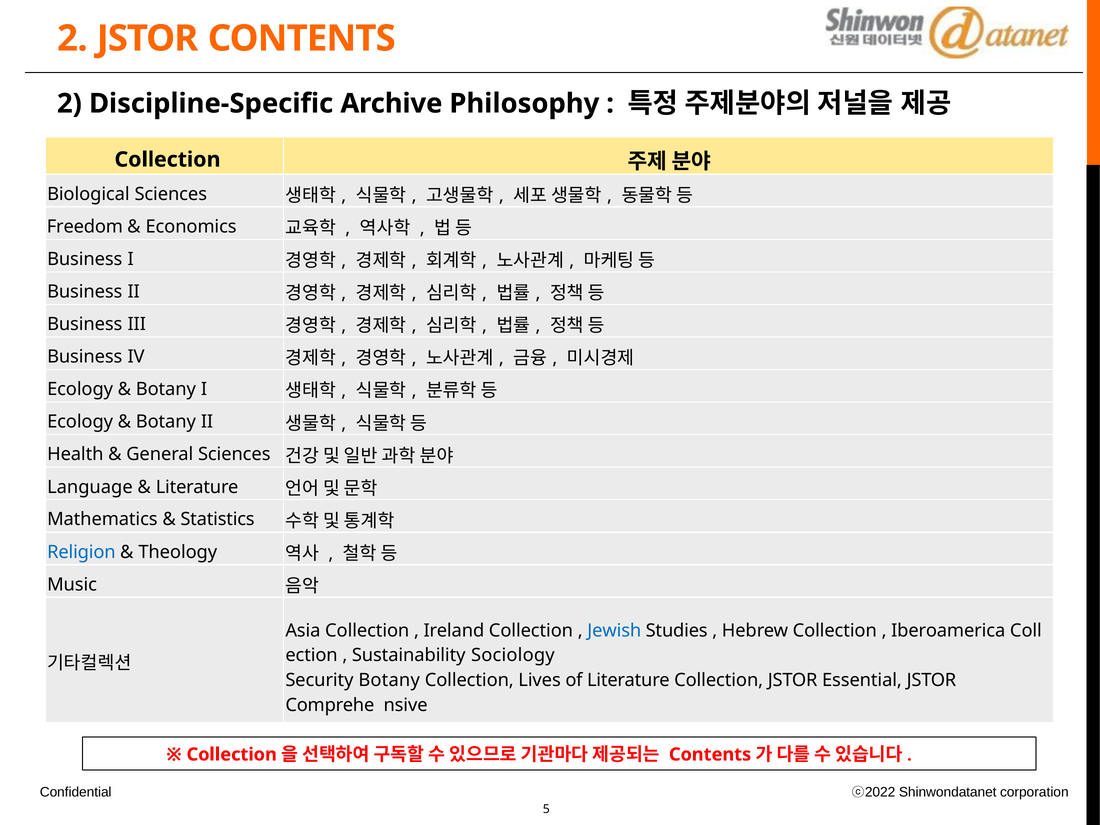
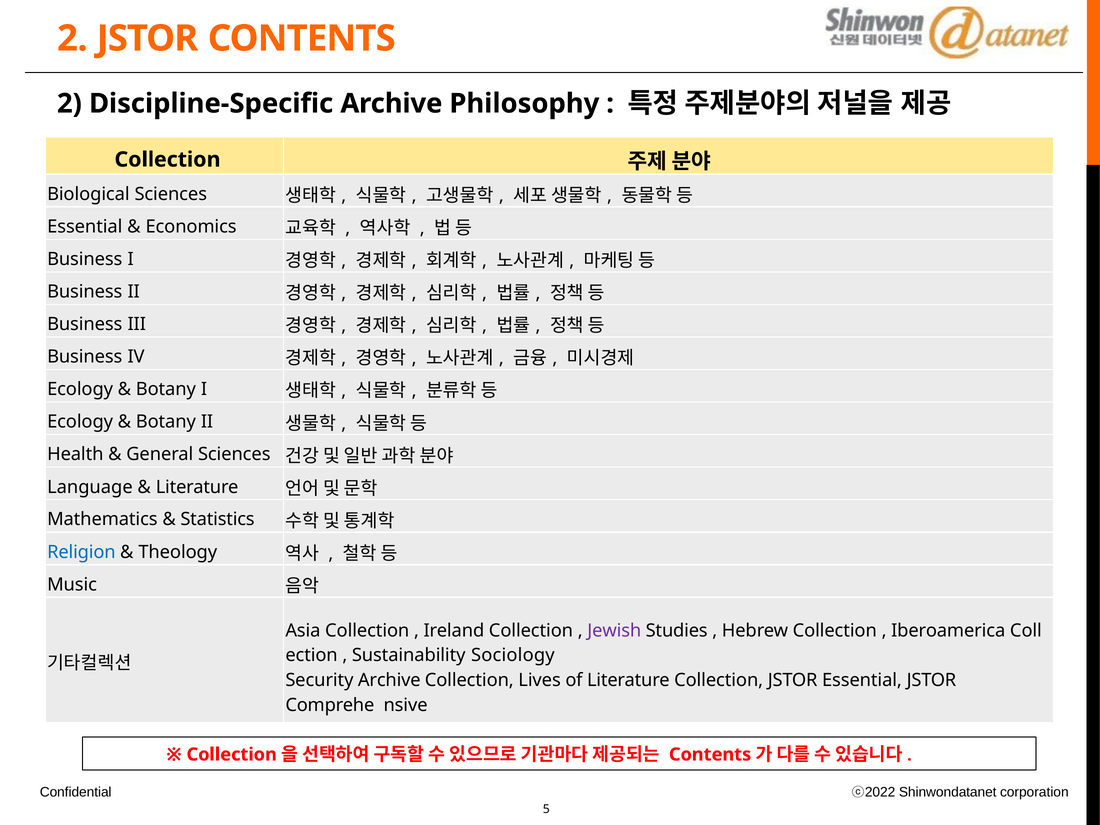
Freedom: Freedom -> Essential (85, 227)
Jewish colour: blue -> purple (614, 630)
Security Botany: Botany -> Archive (389, 680)
